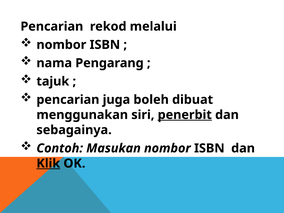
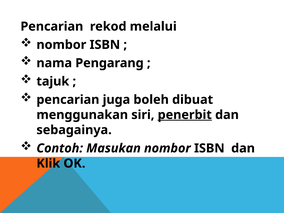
Klik underline: present -> none (48, 163)
